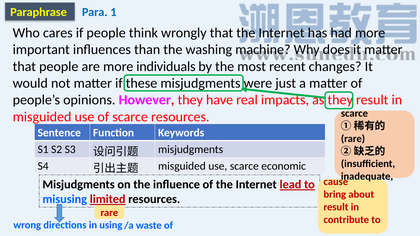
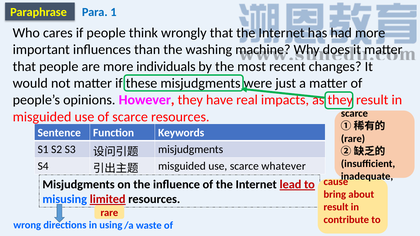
economic: economic -> whatever (284, 166)
